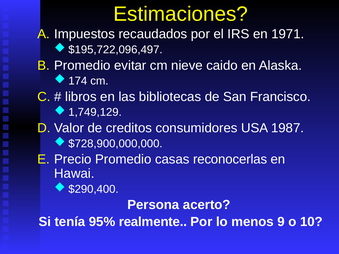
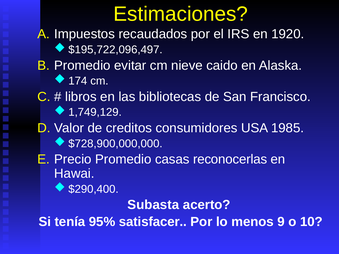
1971: 1971 -> 1920 (288, 34)
1987: 1987 -> 1985 (288, 128)
Persona: Persona -> Subasta (153, 205)
realmente: realmente -> satisfacer (153, 222)
